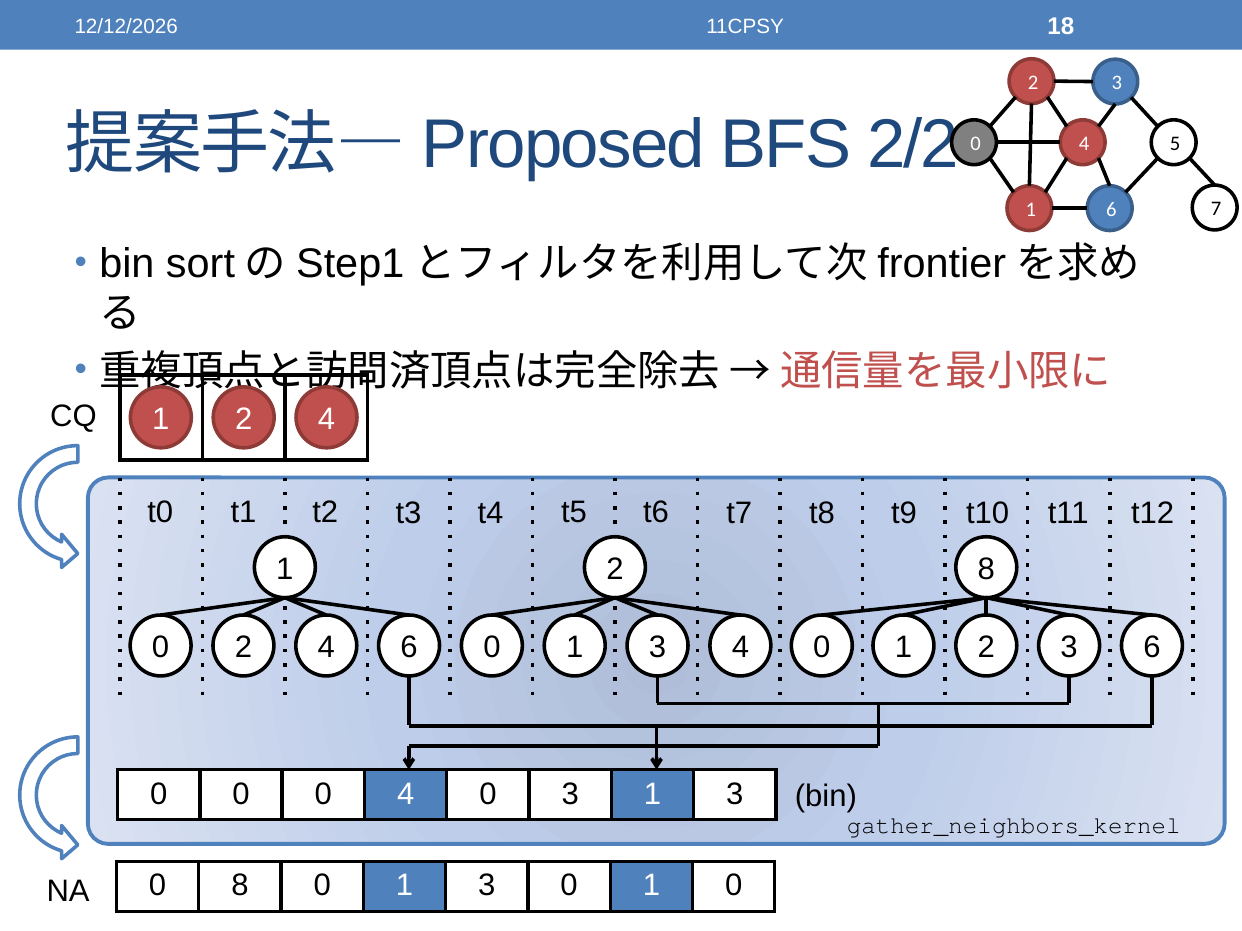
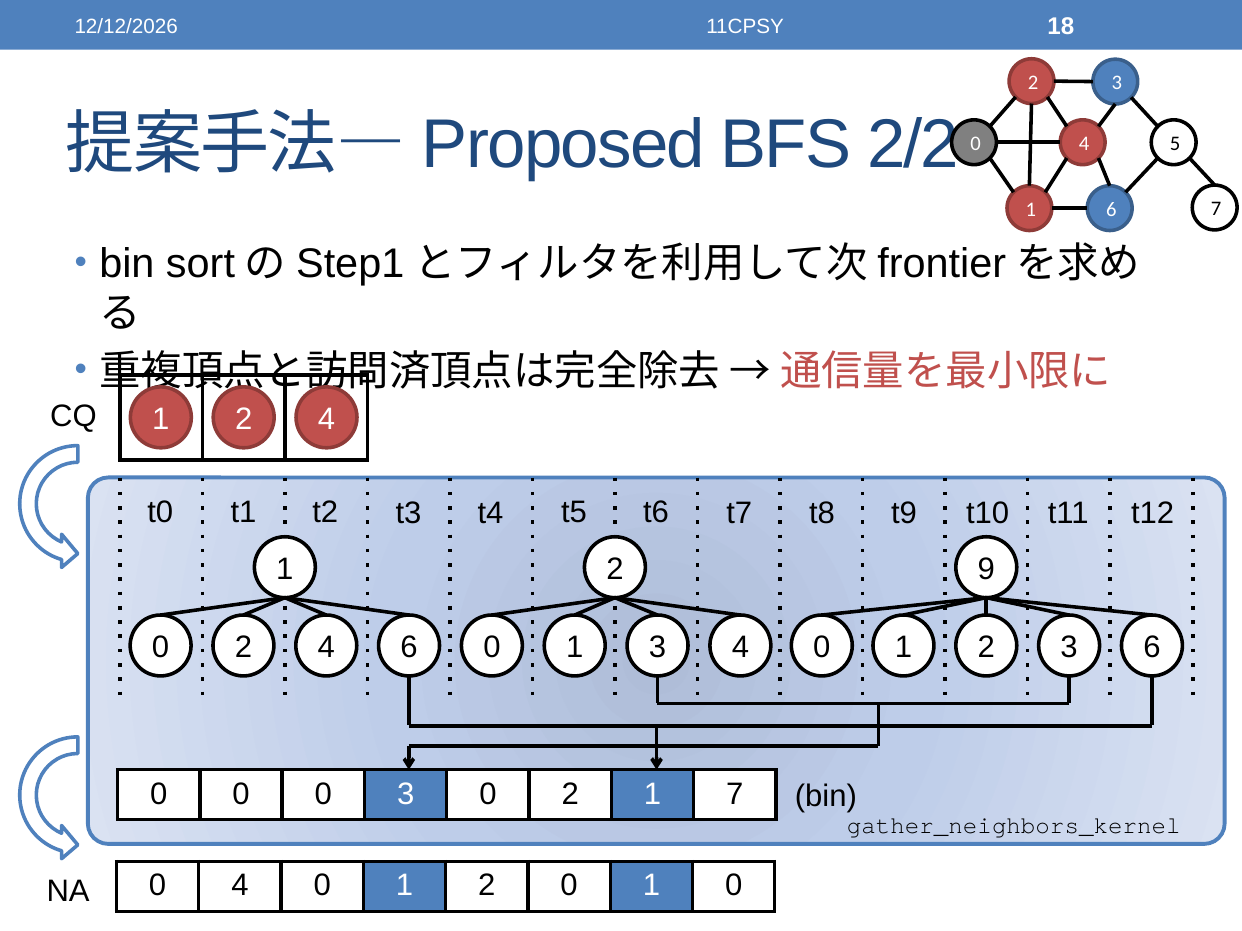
2 8: 8 -> 9 (986, 570)
0 4: 4 -> 3 (406, 794)
3: 3 -> 2 (570, 794)
3: 3 -> 7 (735, 794)
0 8: 8 -> 4 (240, 886)
3: 3 -> 2 (487, 886)
